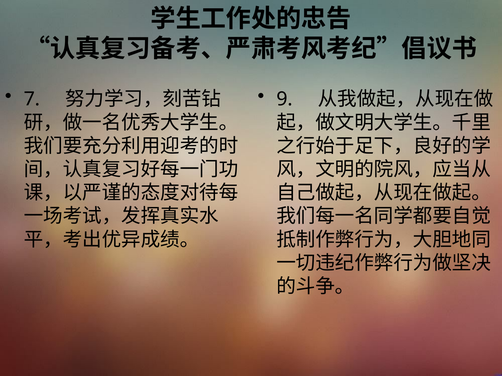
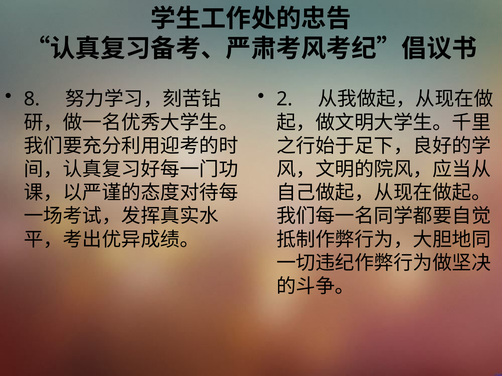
7: 7 -> 8 (32, 99)
9: 9 -> 2 (285, 99)
